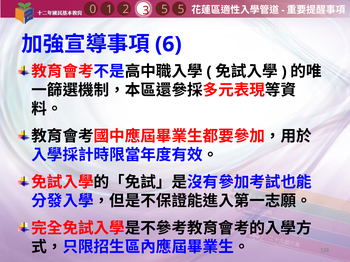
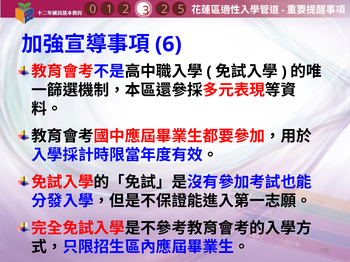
1 5: 5 -> 2 (164, 9)
